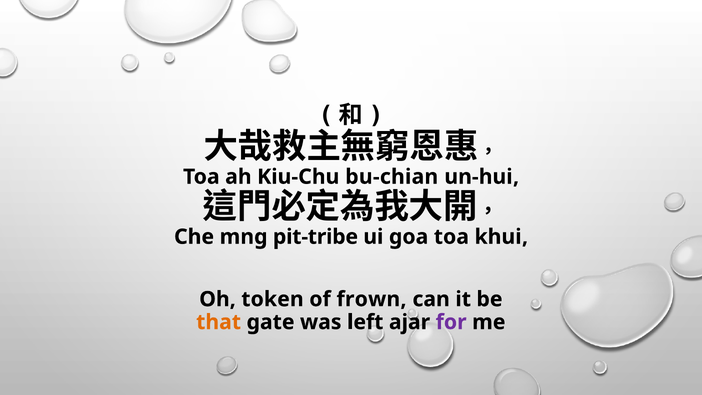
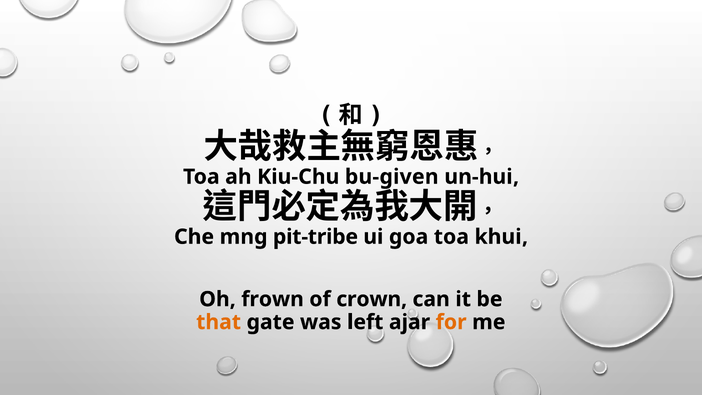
bu-chian: bu-chian -> bu-given (392, 177)
token: token -> frown (273, 299)
frown: frown -> crown (372, 299)
for colour: purple -> orange (451, 322)
